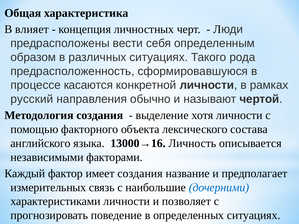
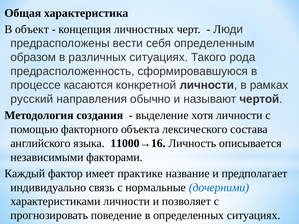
влияет: влияет -> объект (32, 29)
13000→16: 13000→16 -> 11000→16 (138, 143)
имеет создания: создания -> практике (140, 174)
измерительных: измерительных -> индивидуально (48, 188)
наибольшие: наибольшие -> нормальные (156, 188)
